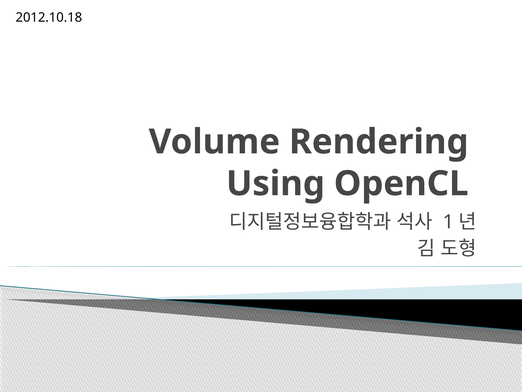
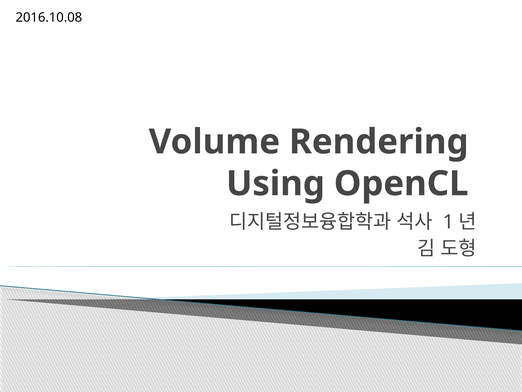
2012.10.18: 2012.10.18 -> 2016.10.08 (49, 17)
